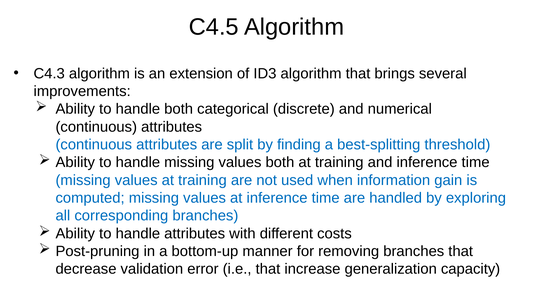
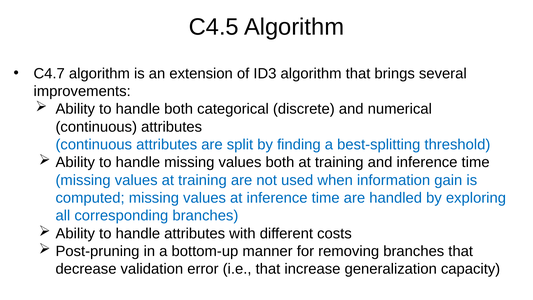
C4.3: C4.3 -> C4.7 (49, 73)
